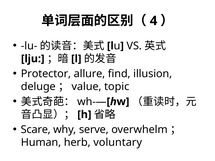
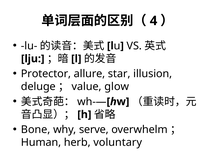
find: find -> star (119, 74)
topic: topic -> glow (117, 87)
Scare: Scare -> Bone (36, 130)
